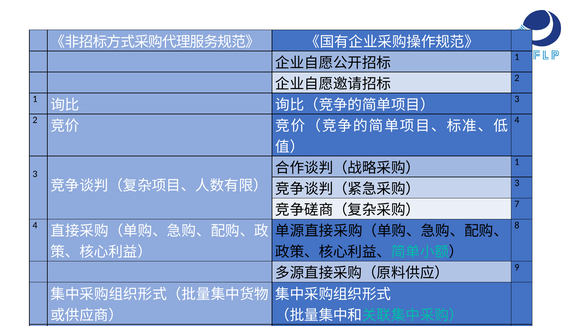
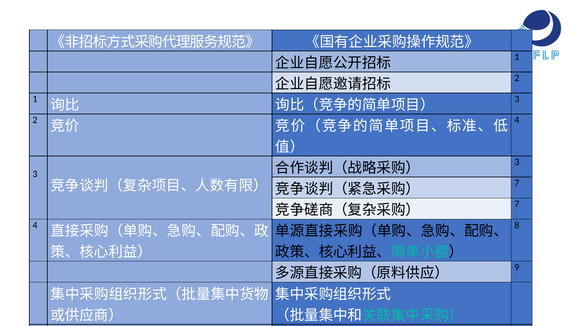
1: 1 -> 3 (517, 162)
3: 3 -> 7 (517, 183)
